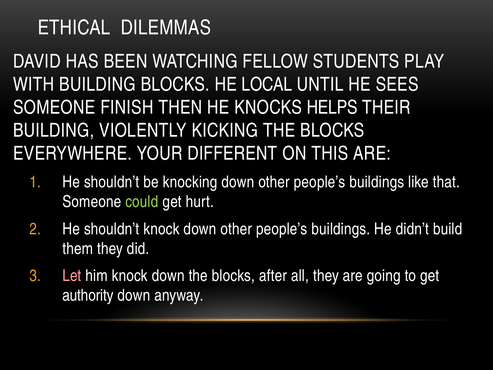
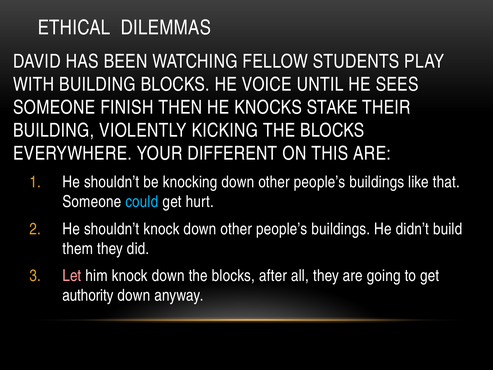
LOCAL: LOCAL -> VOICE (267, 84)
HELPS: HELPS -> STAKE (332, 107)
could colour: light green -> light blue (142, 202)
